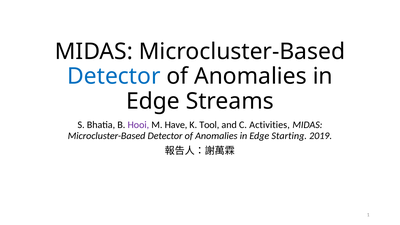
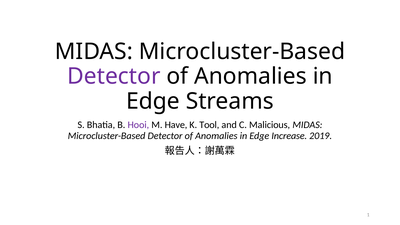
Detector colour: blue -> purple (114, 76)
Activities: Activities -> Malicious (270, 125)
Starting: Starting -> Increase (289, 136)
